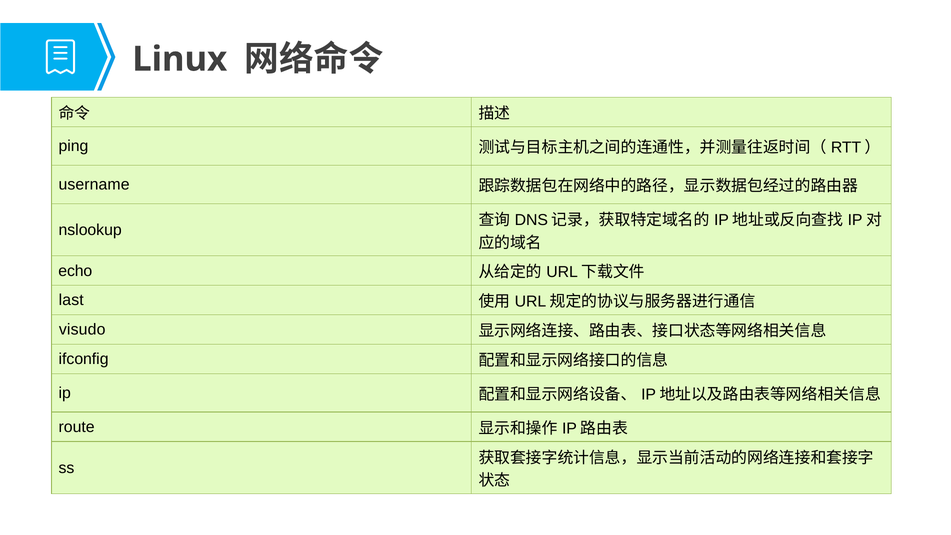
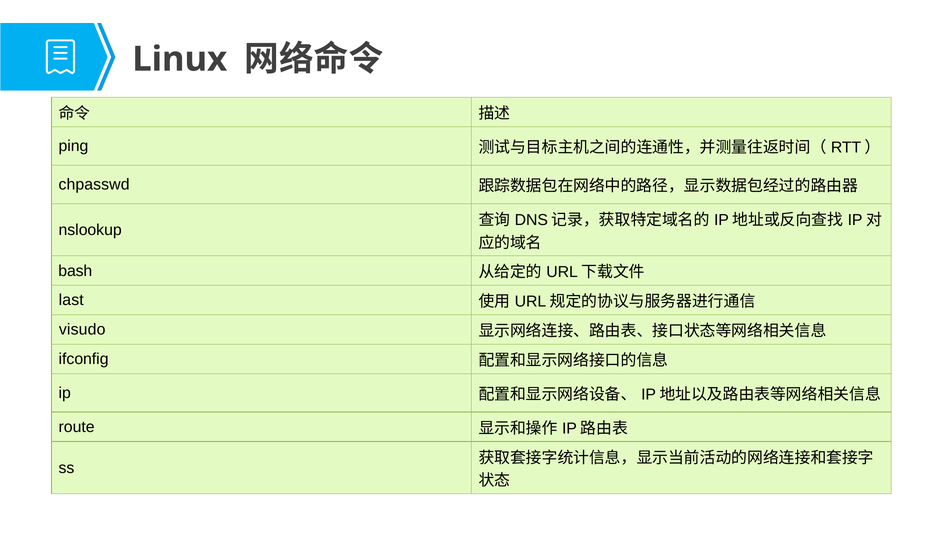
username: username -> chpasswd (94, 185)
echo: echo -> bash (75, 271)
